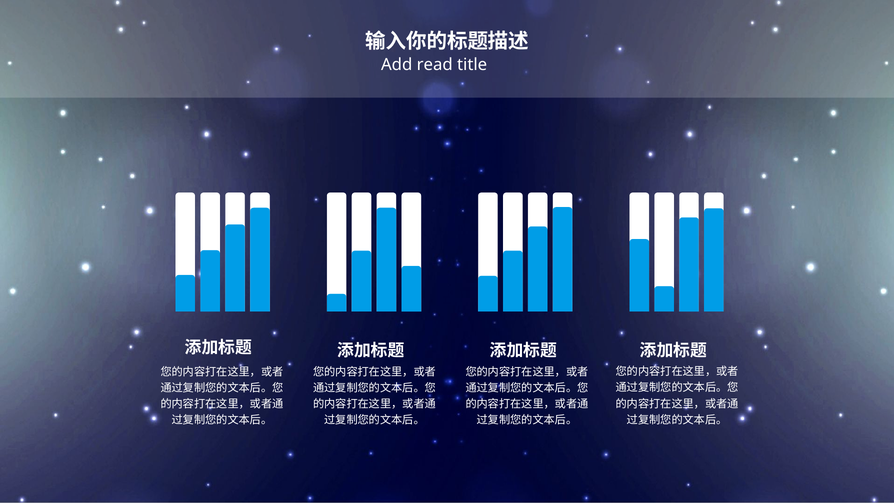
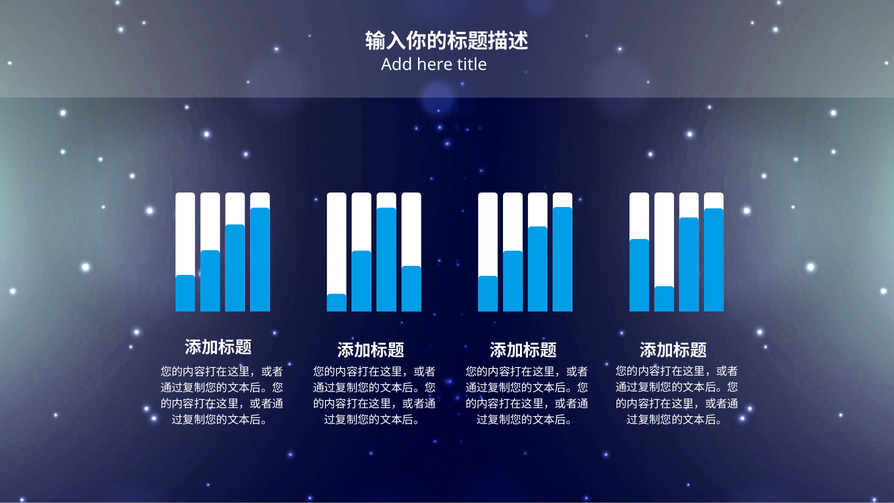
read: read -> here (435, 65)
